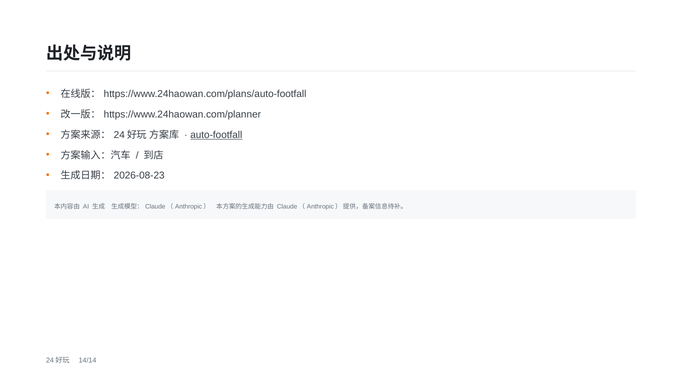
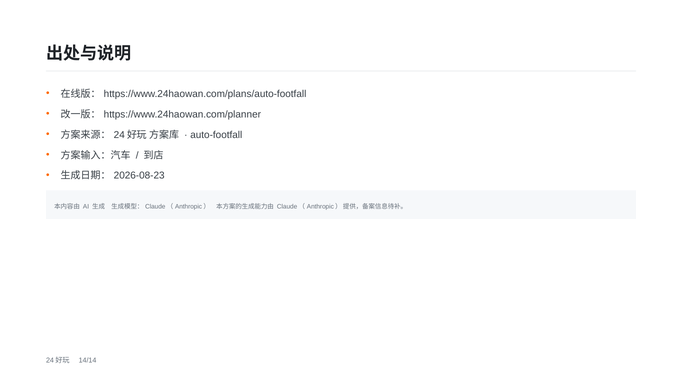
auto-footfall underline: present -> none (216, 135)
